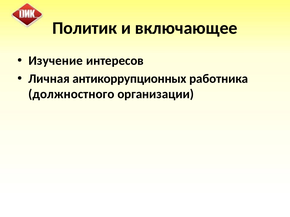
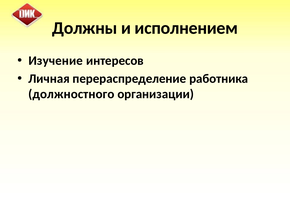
Политик: Политик -> Должны (85, 28)
включающее: включающее -> исполнением (186, 28)
антикоррупционных: антикоррупционных -> перераспределение (129, 79)
